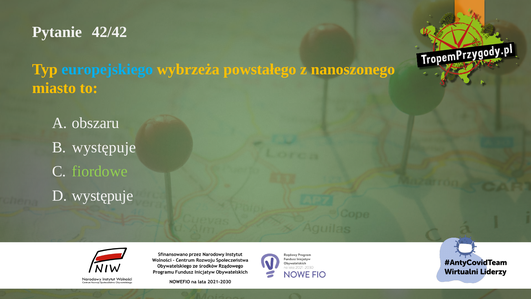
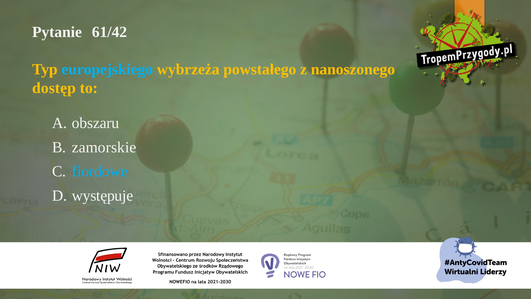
42/42: 42/42 -> 61/42 (109, 32)
miasto: miasto -> dostęp (54, 88)
B występuje: występuje -> zamorskie (104, 147)
fiordowe colour: light green -> light blue (100, 171)
